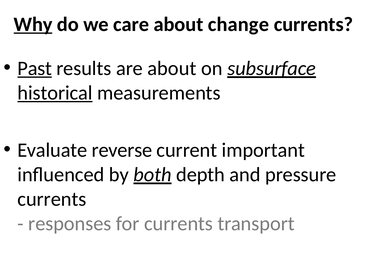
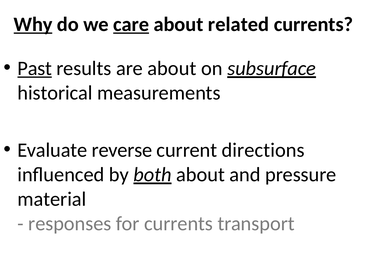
care underline: none -> present (131, 24)
change: change -> related (239, 24)
historical underline: present -> none (55, 93)
important: important -> directions (263, 150)
depth: depth -> about (201, 174)
currents: currents -> material (52, 199)
